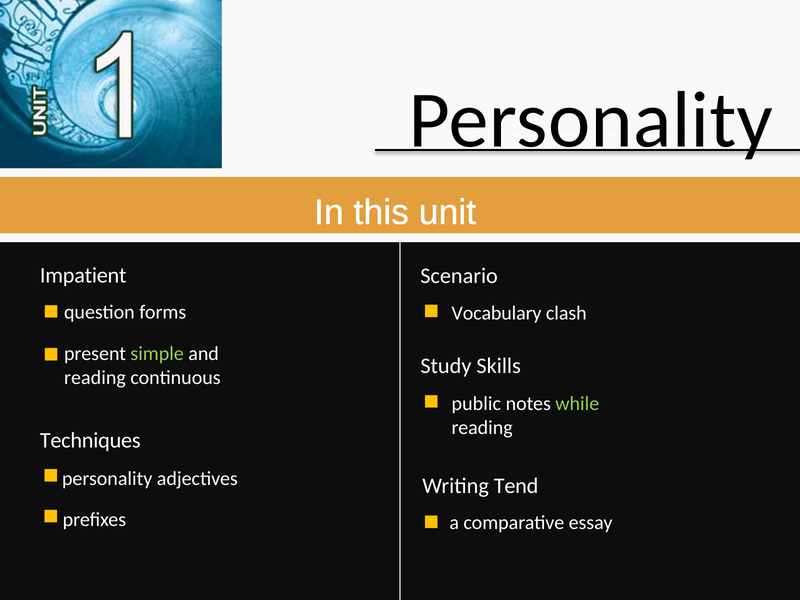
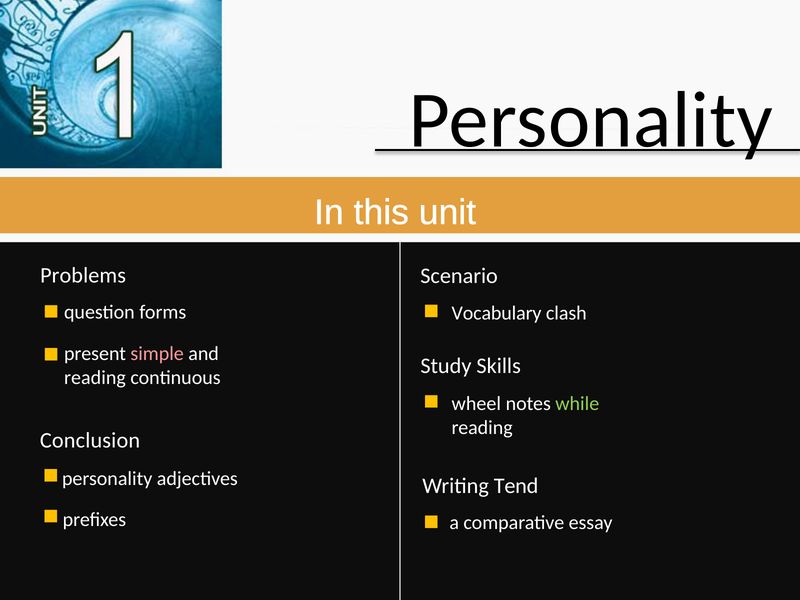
Impatient: Impatient -> Problems (83, 275)
simple colour: light green -> pink (157, 354)
public: public -> wheel (476, 404)
Techniques: Techniques -> Conclusion (90, 441)
